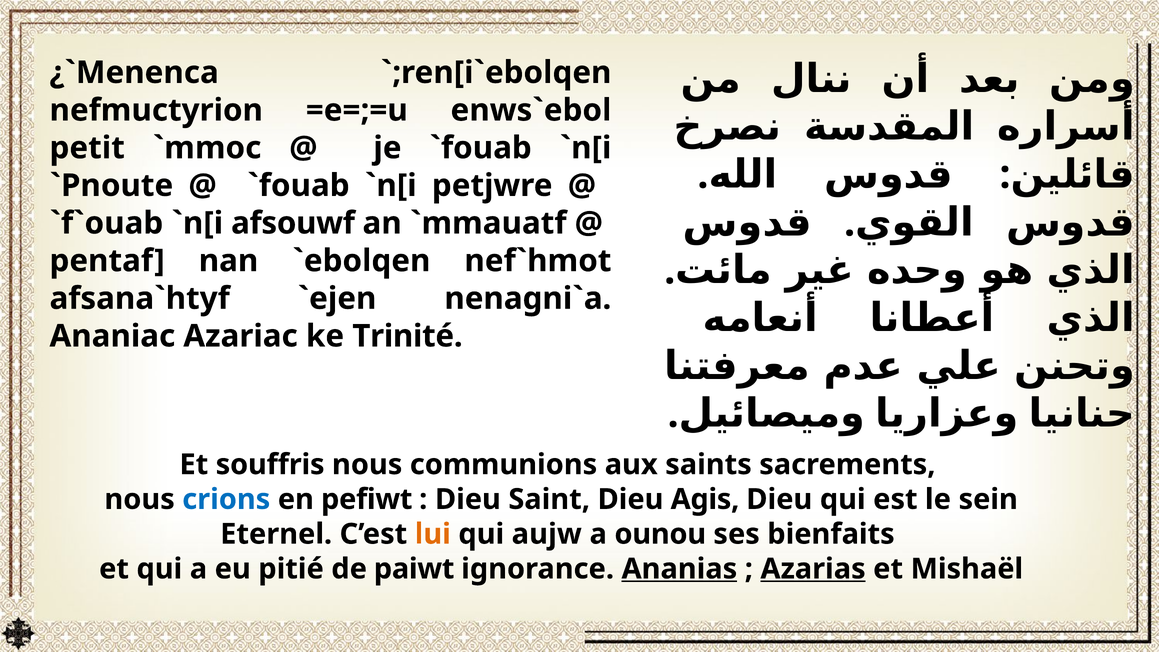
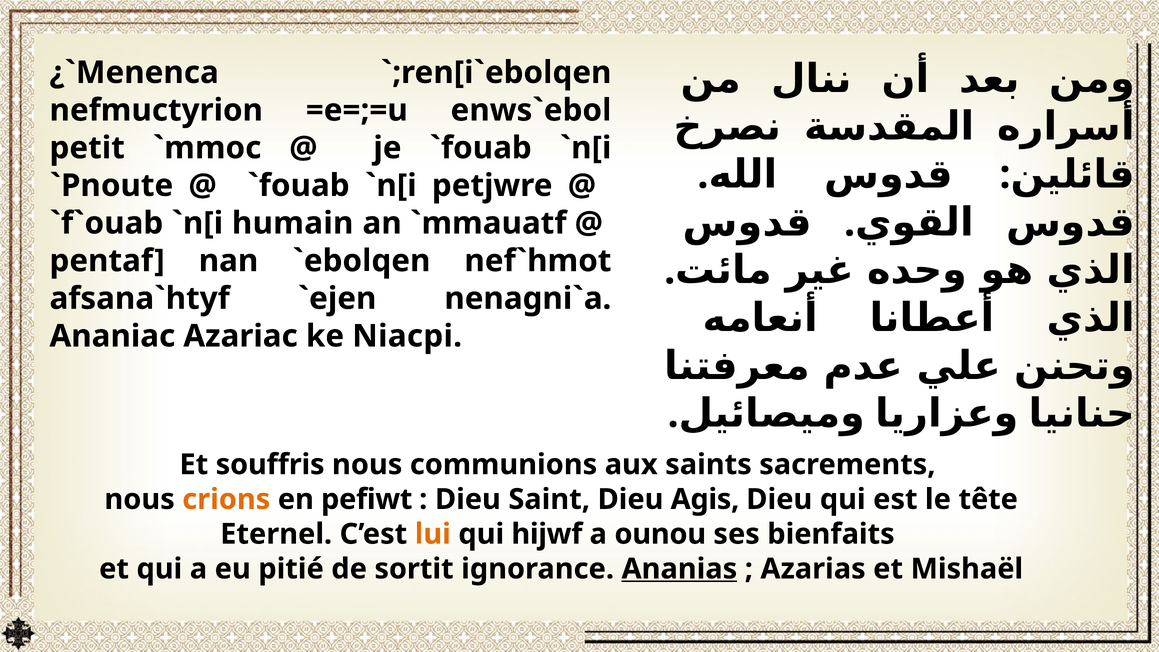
afsouwf: afsouwf -> humain (293, 223)
Trinité: Trinité -> Niacpi (407, 336)
crions colour: blue -> orange (226, 499)
sein: sein -> tête (988, 499)
aujw: aujw -> hijwf (547, 534)
paiwt: paiwt -> sortit (414, 569)
Azarias underline: present -> none (813, 569)
